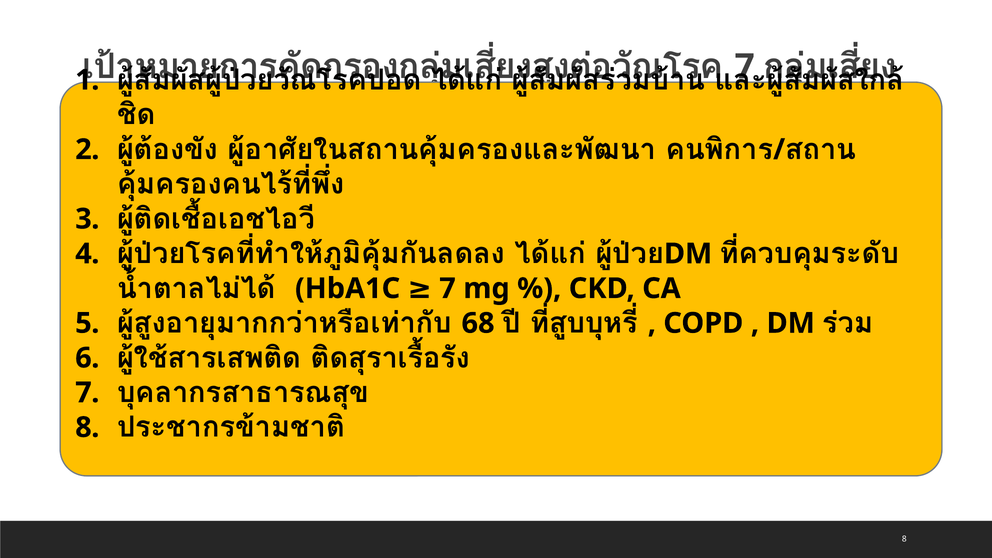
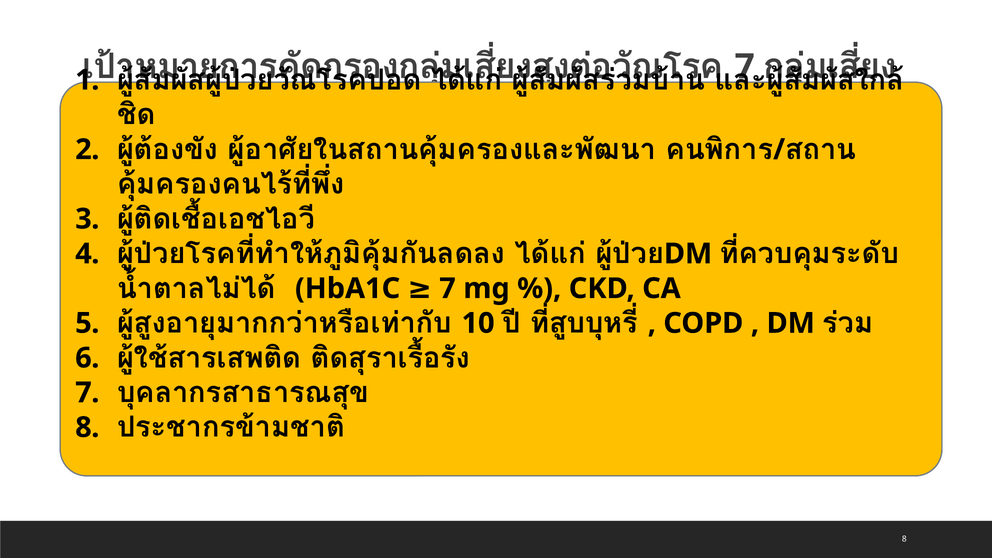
68: 68 -> 10 (478, 323)
